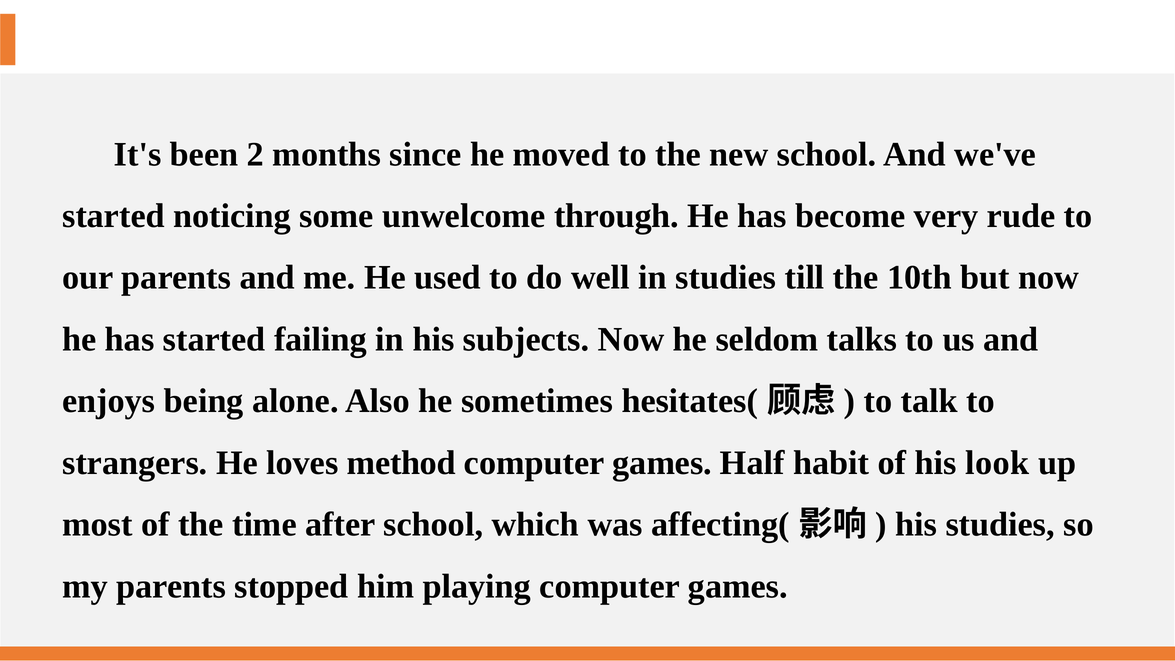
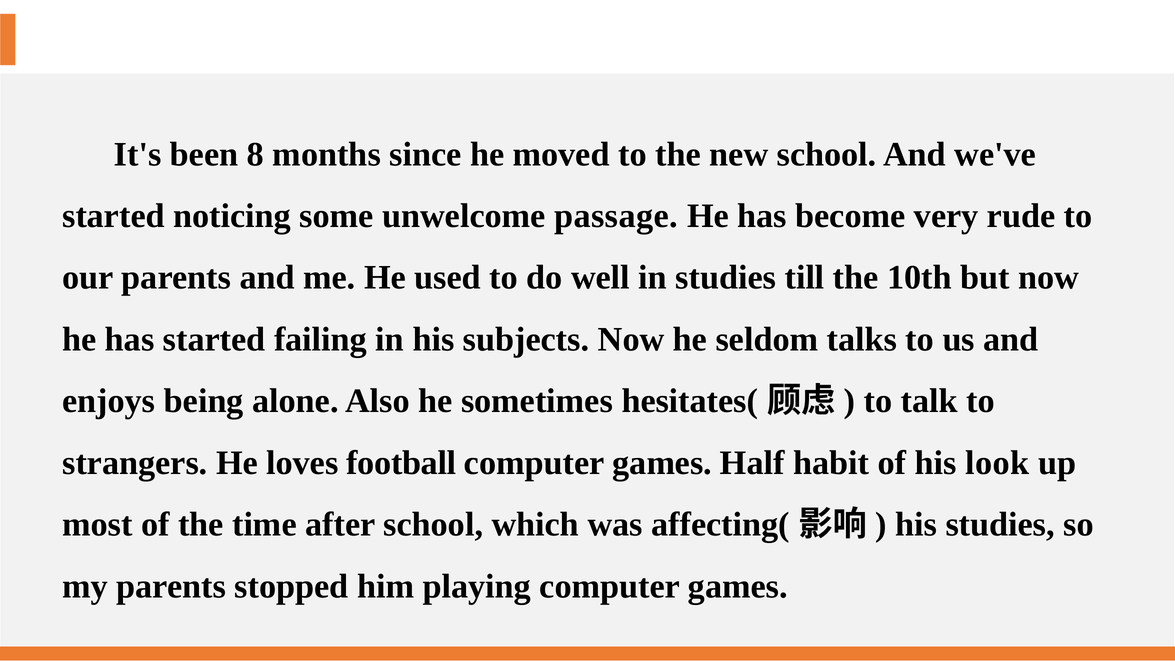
2: 2 -> 8 (255, 154)
through: through -> passage (616, 216)
method: method -> football (401, 463)
